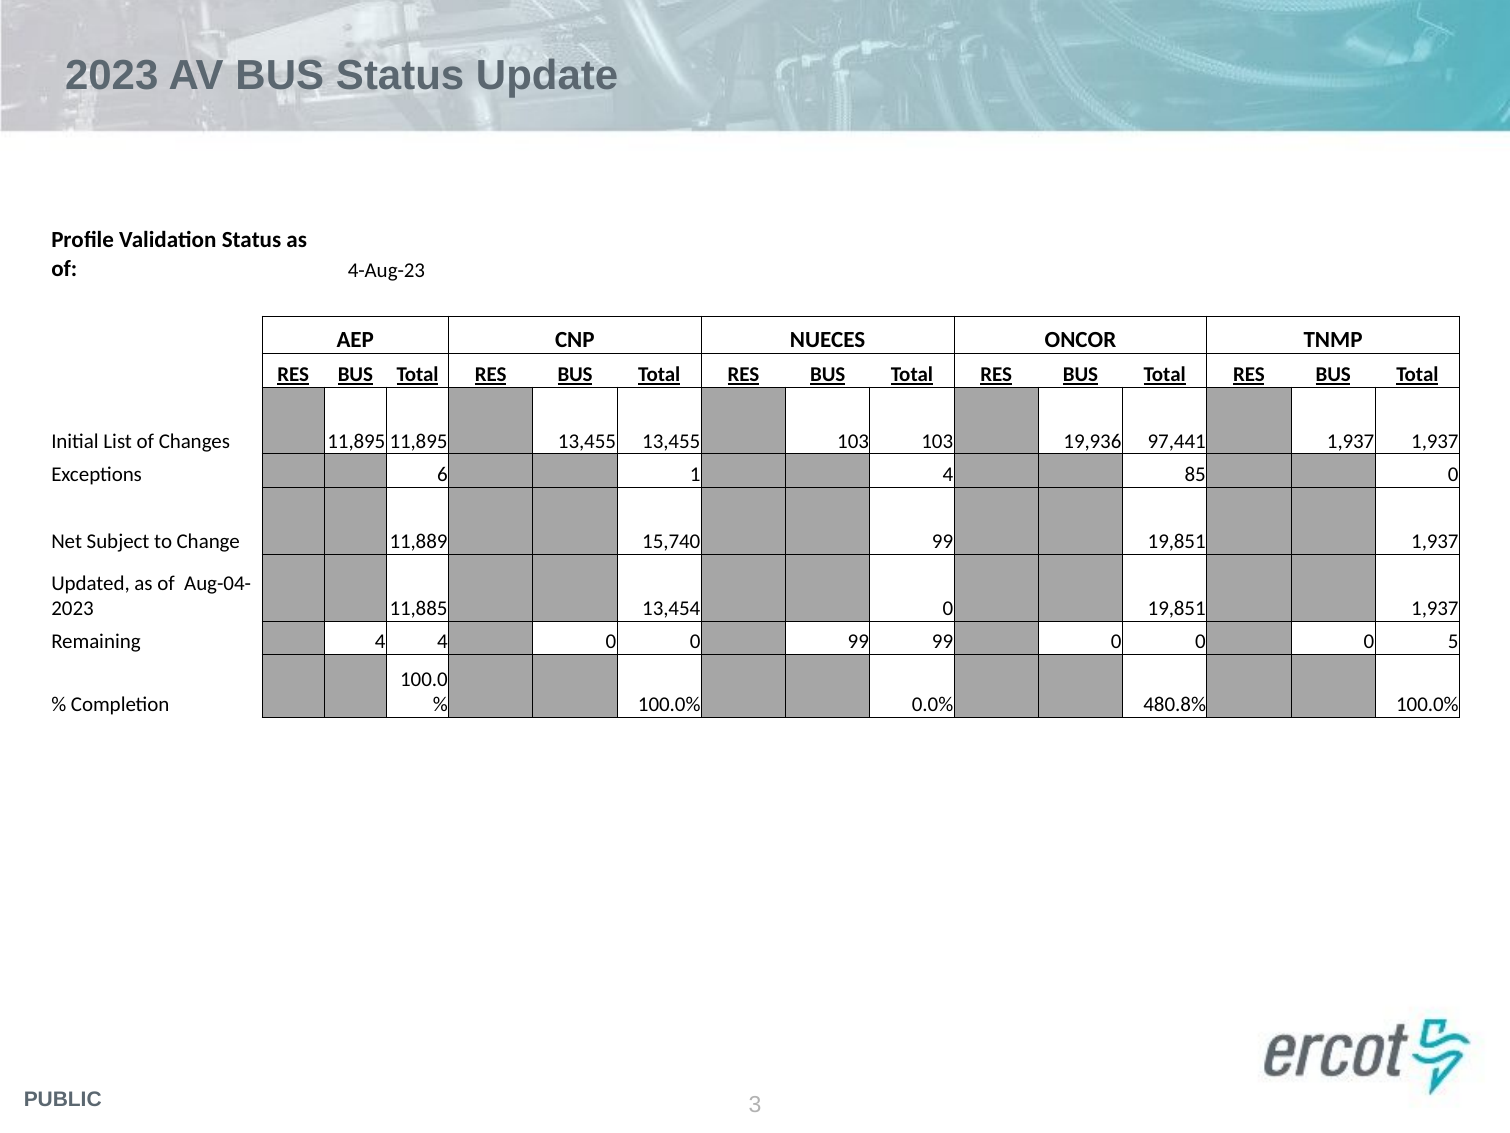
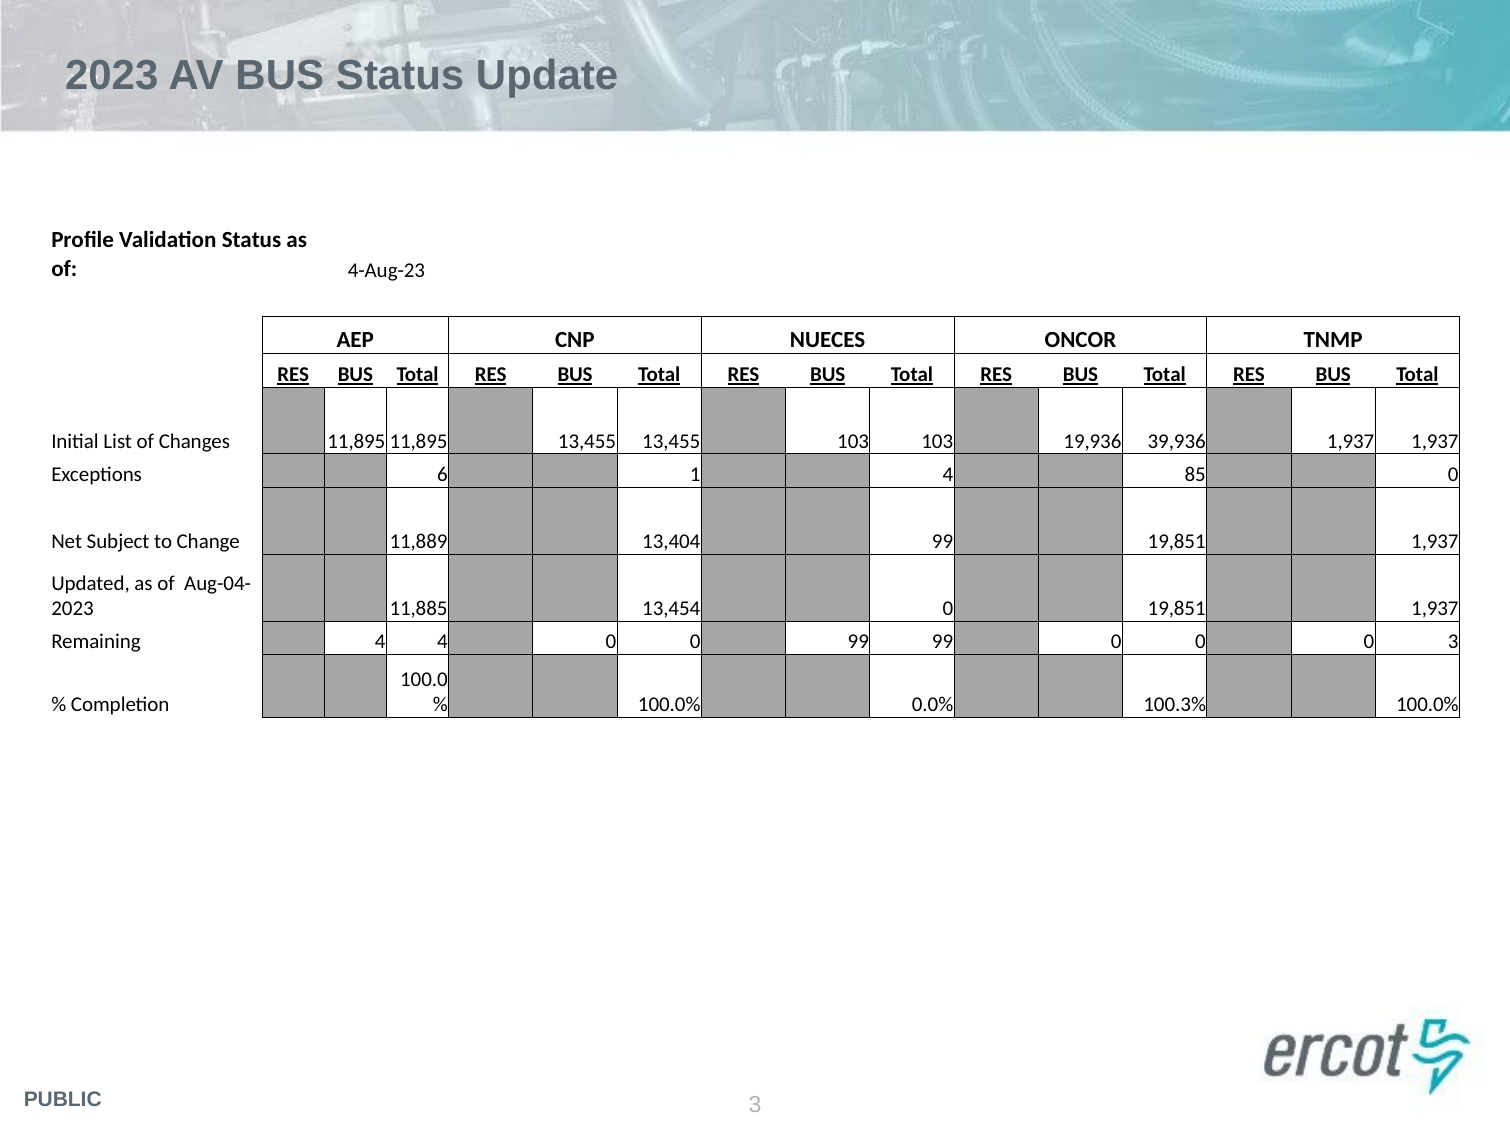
97,441: 97,441 -> 39,936 (1177, 441)
15,740: 15,740 -> 13,404 (671, 541)
0 5: 5 -> 3 (1453, 642)
480.8%: 480.8% -> 100.3% (1175, 704)
